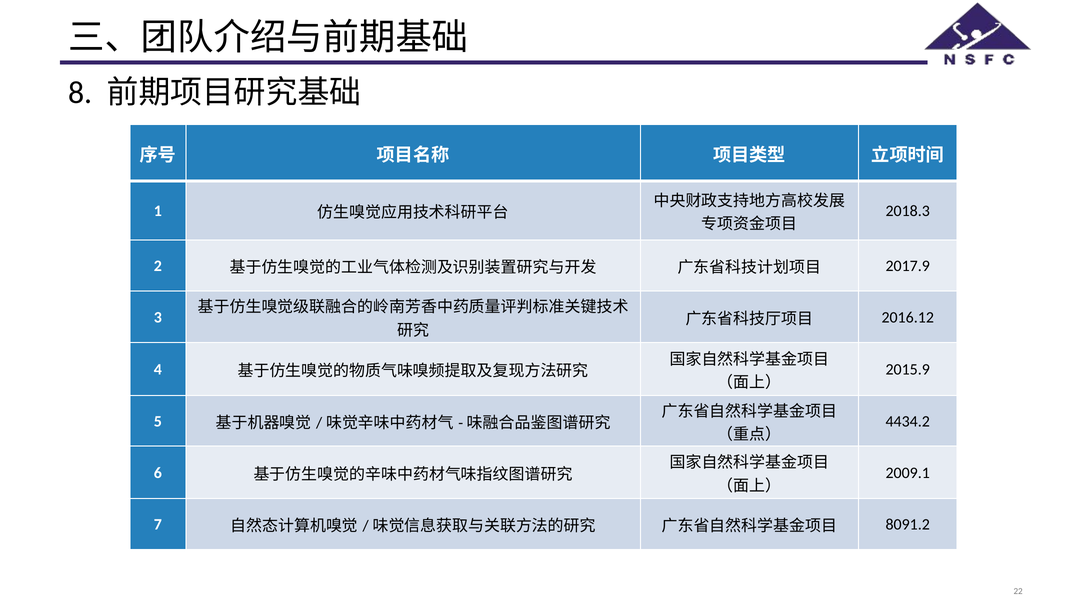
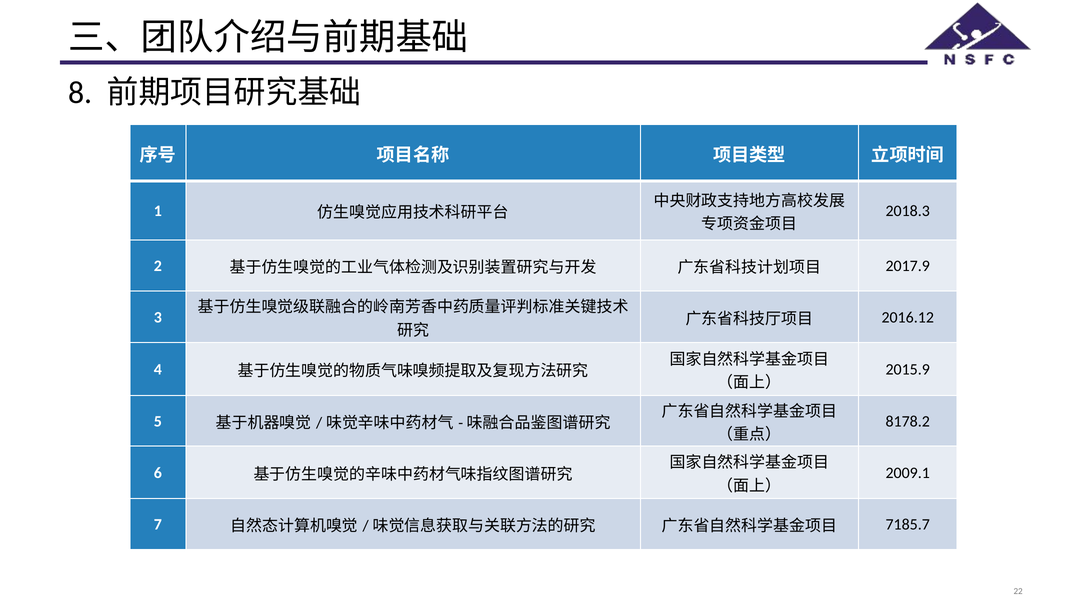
4434.2: 4434.2 -> 8178.2 (908, 421)
8091.2: 8091.2 -> 7185.7 (908, 524)
